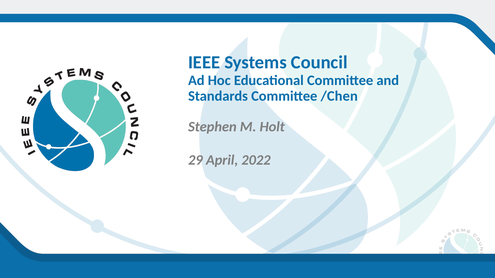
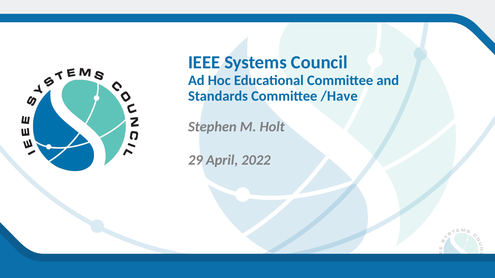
/Chen: /Chen -> /Have (339, 96)
